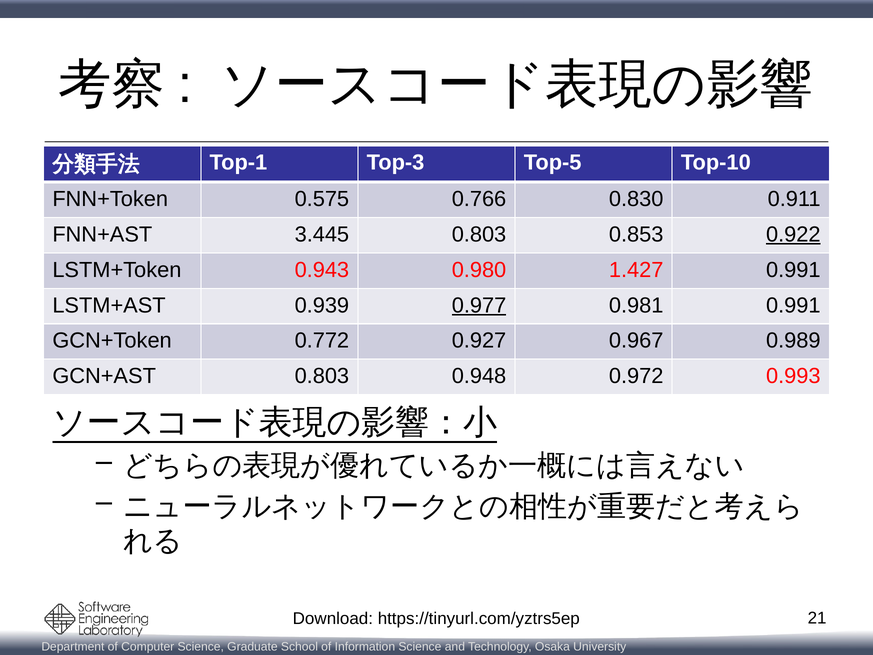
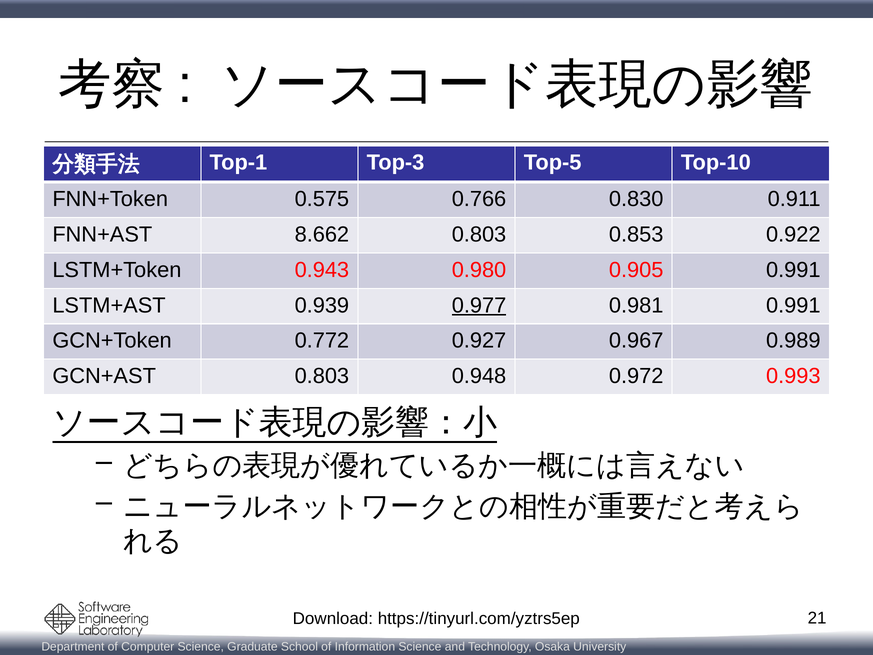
3.445: 3.445 -> 8.662 (322, 234)
0.922 underline: present -> none (793, 234)
1.427: 1.427 -> 0.905 (636, 270)
